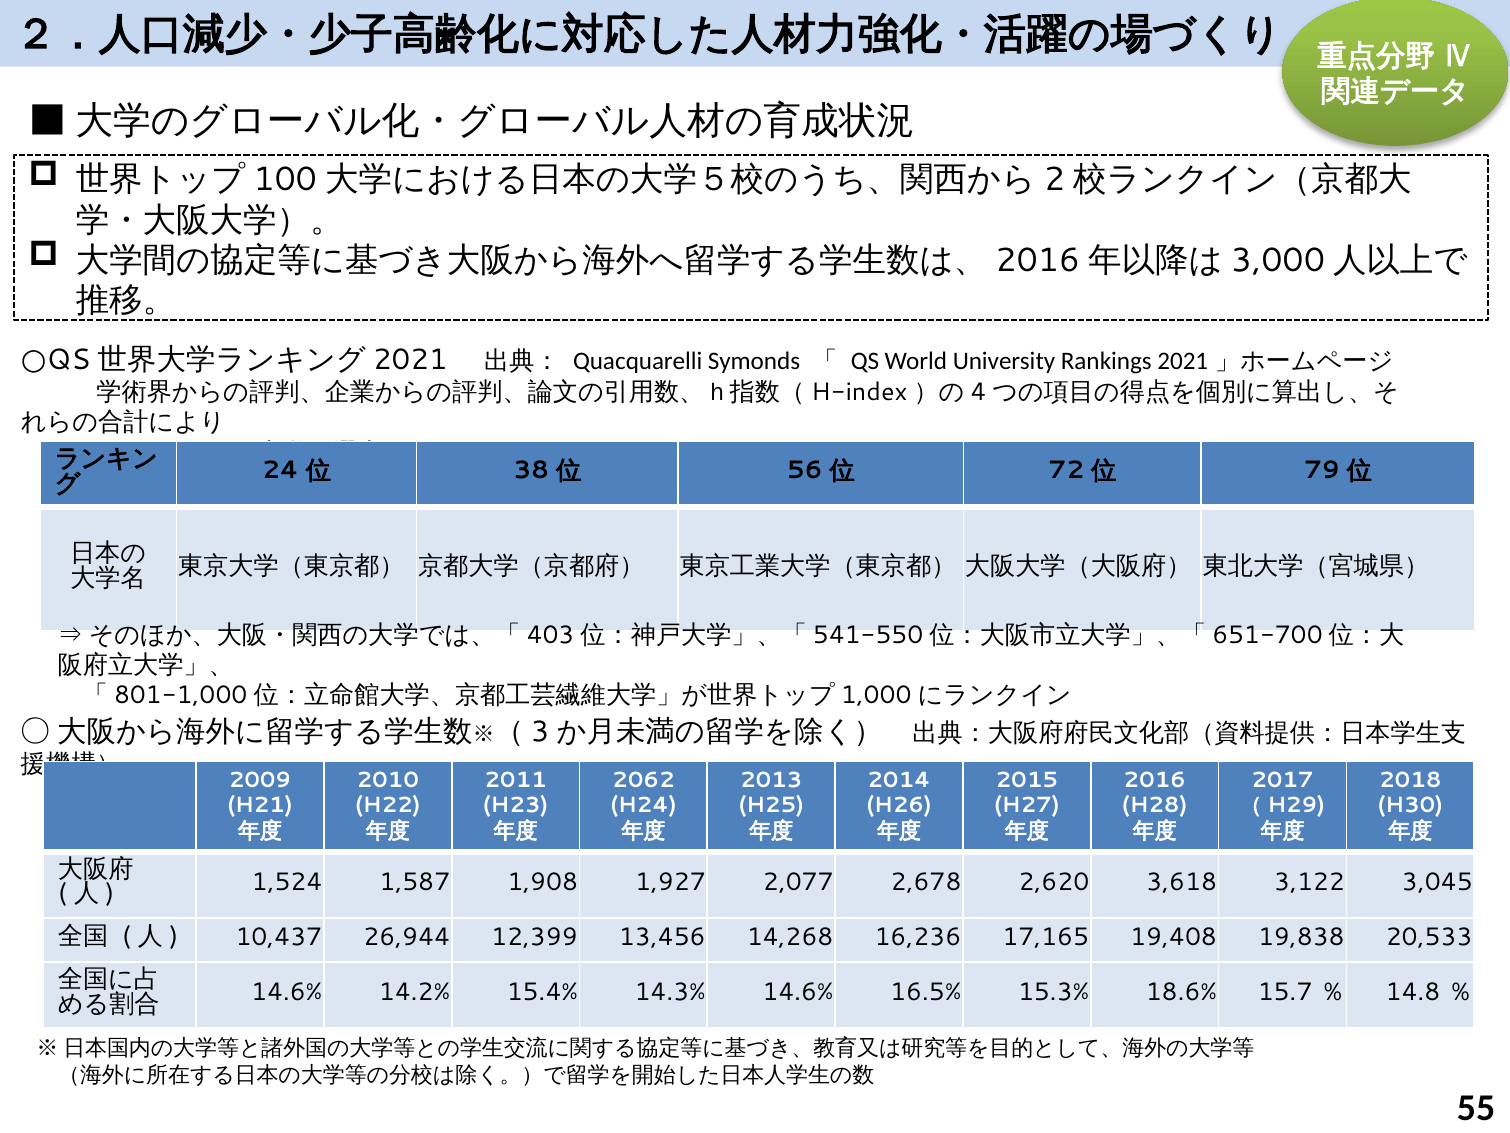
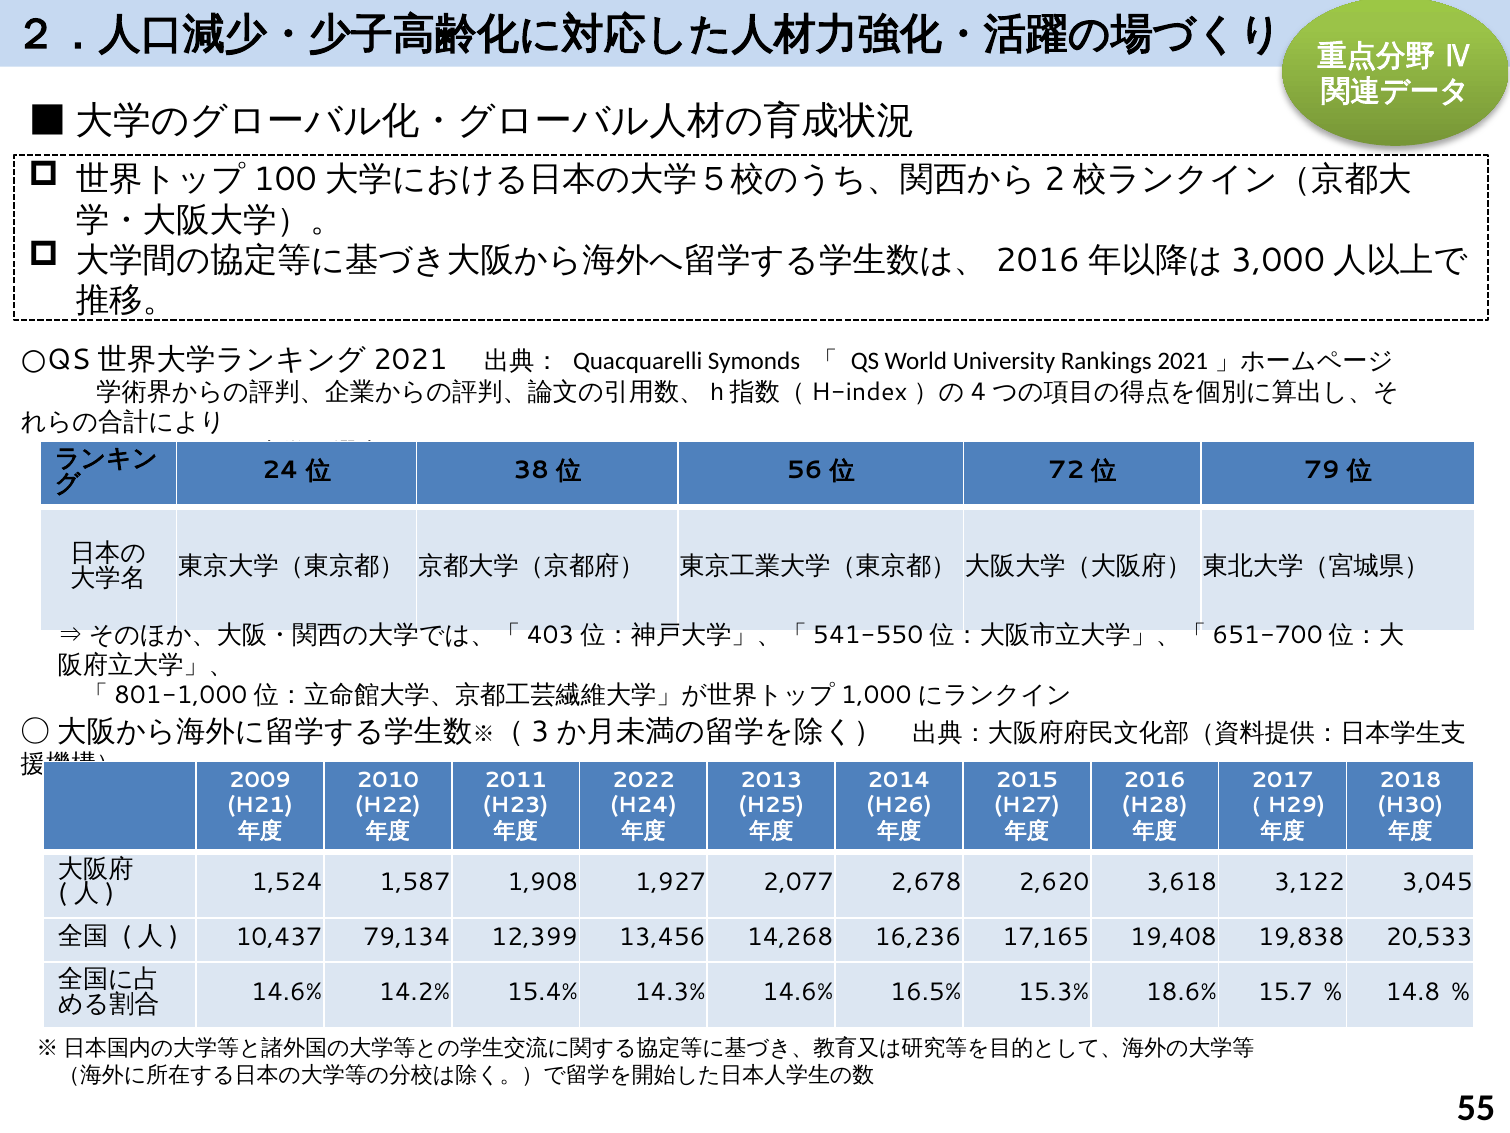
2062: 2062 -> 2022 (643, 780)
26,944: 26,944 -> 79,134 (407, 936)
